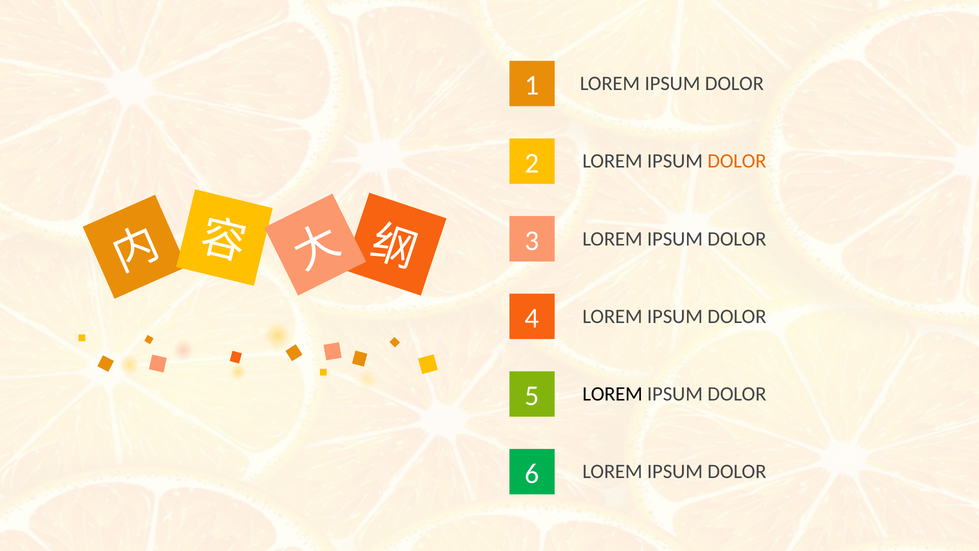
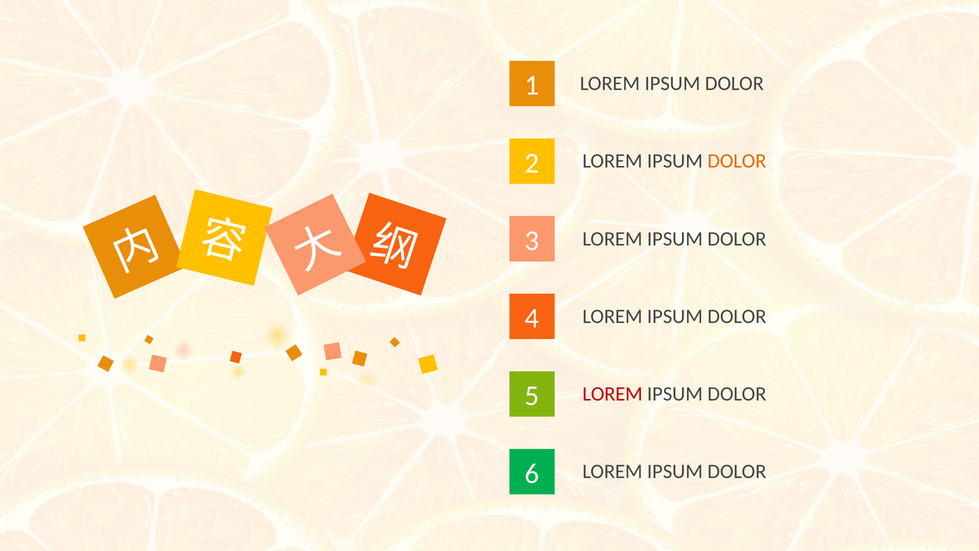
LOREM colour: black -> red (613, 394)
